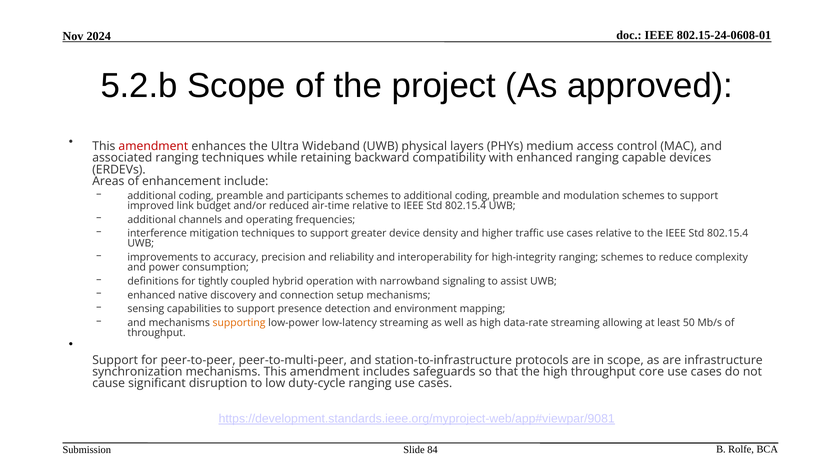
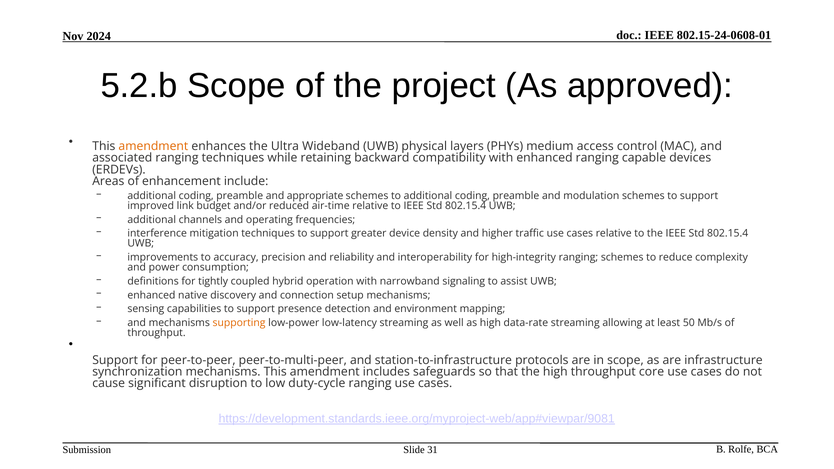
amendment colour: red -> orange (153, 146)
participants: participants -> appropriate (315, 196)
84: 84 -> 31 (432, 450)
